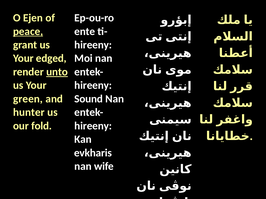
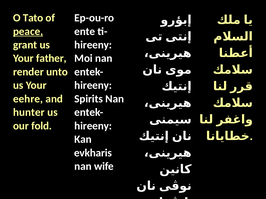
Ejen: Ejen -> Tato (33, 18)
edged: edged -> father (51, 58)
unto underline: present -> none (57, 72)
green: green -> eehre (28, 99)
Sound: Sound -> Spirits (89, 99)
